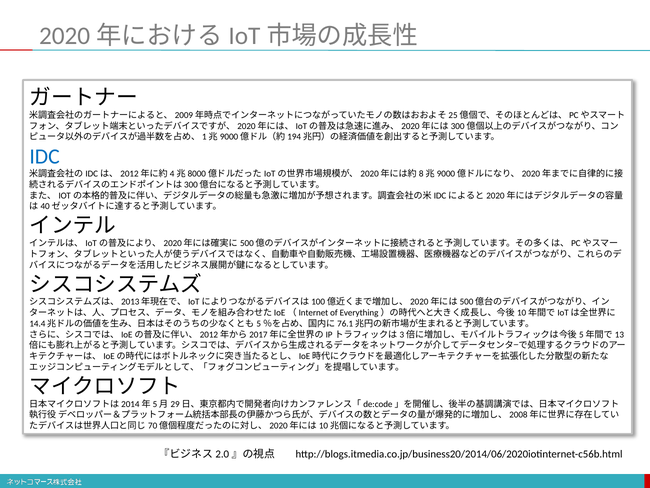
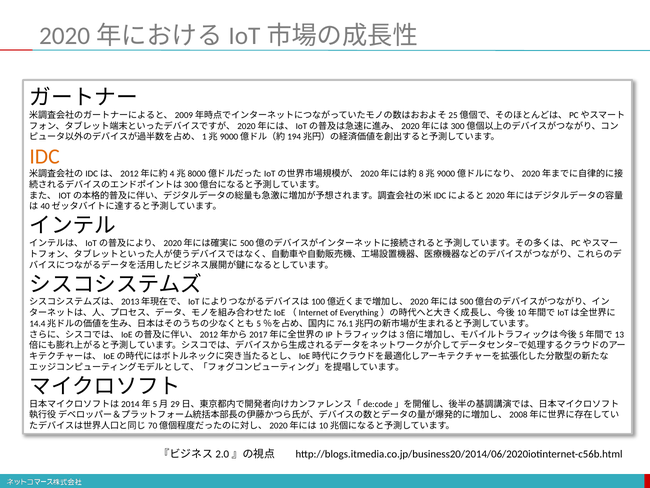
IDC colour: blue -> orange (45, 156)
